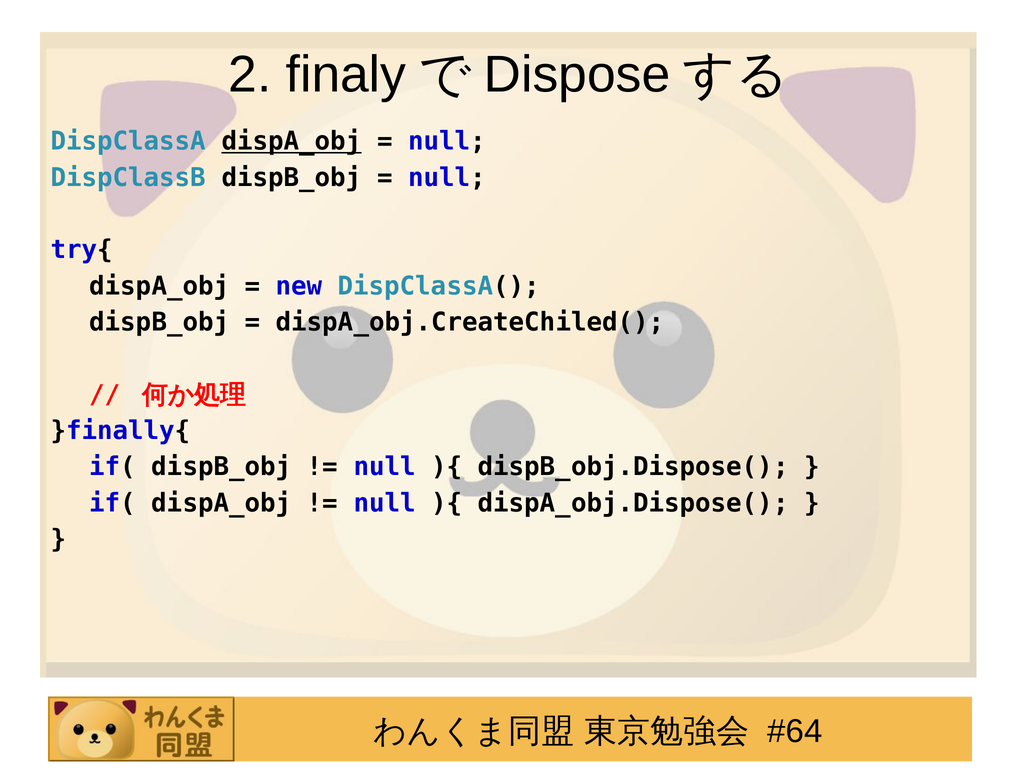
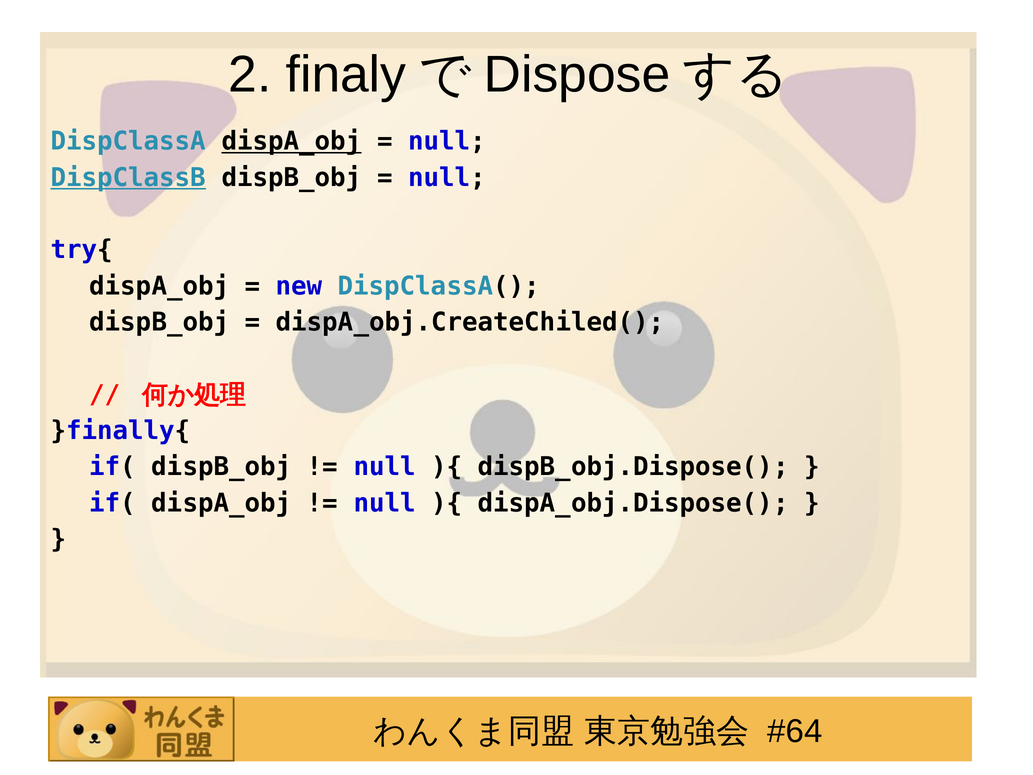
DispClassB underline: none -> present (128, 178)
